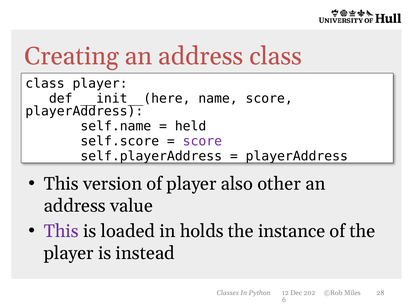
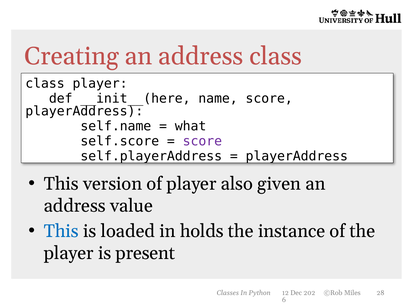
held: held -> what (191, 126)
other: other -> given (279, 184)
This colour: purple -> blue (61, 231)
instead: instead -> present (145, 253)
